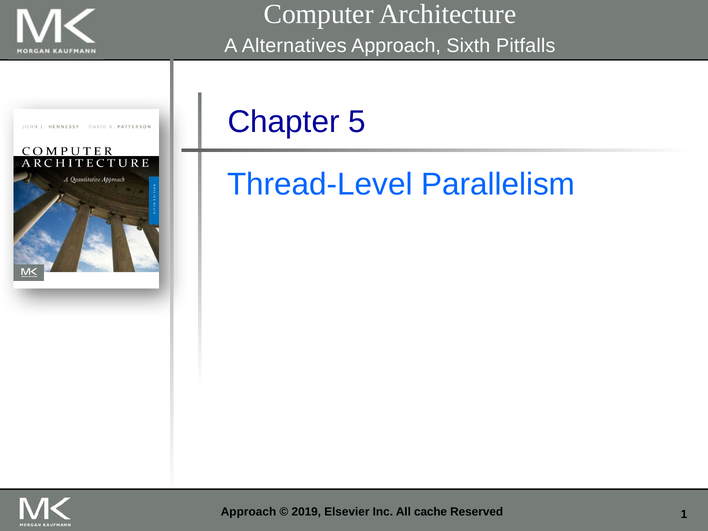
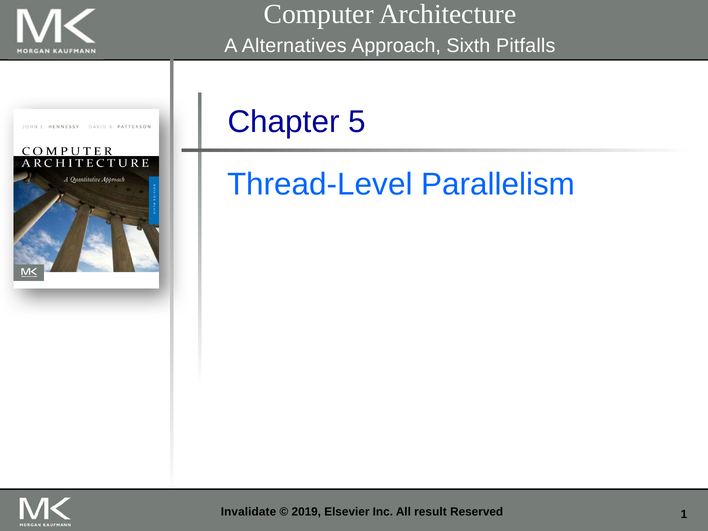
Approach: Approach -> Invalidate (248, 512)
cache: cache -> result (430, 512)
